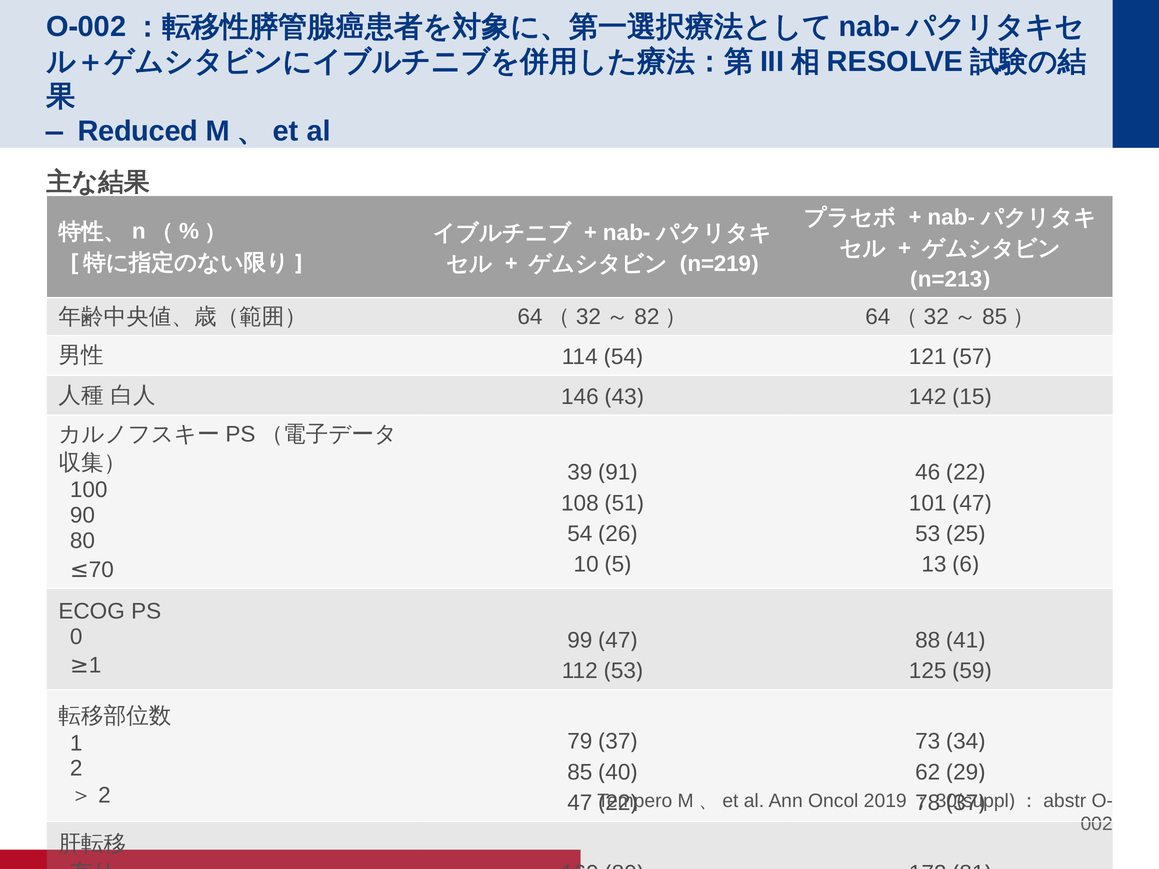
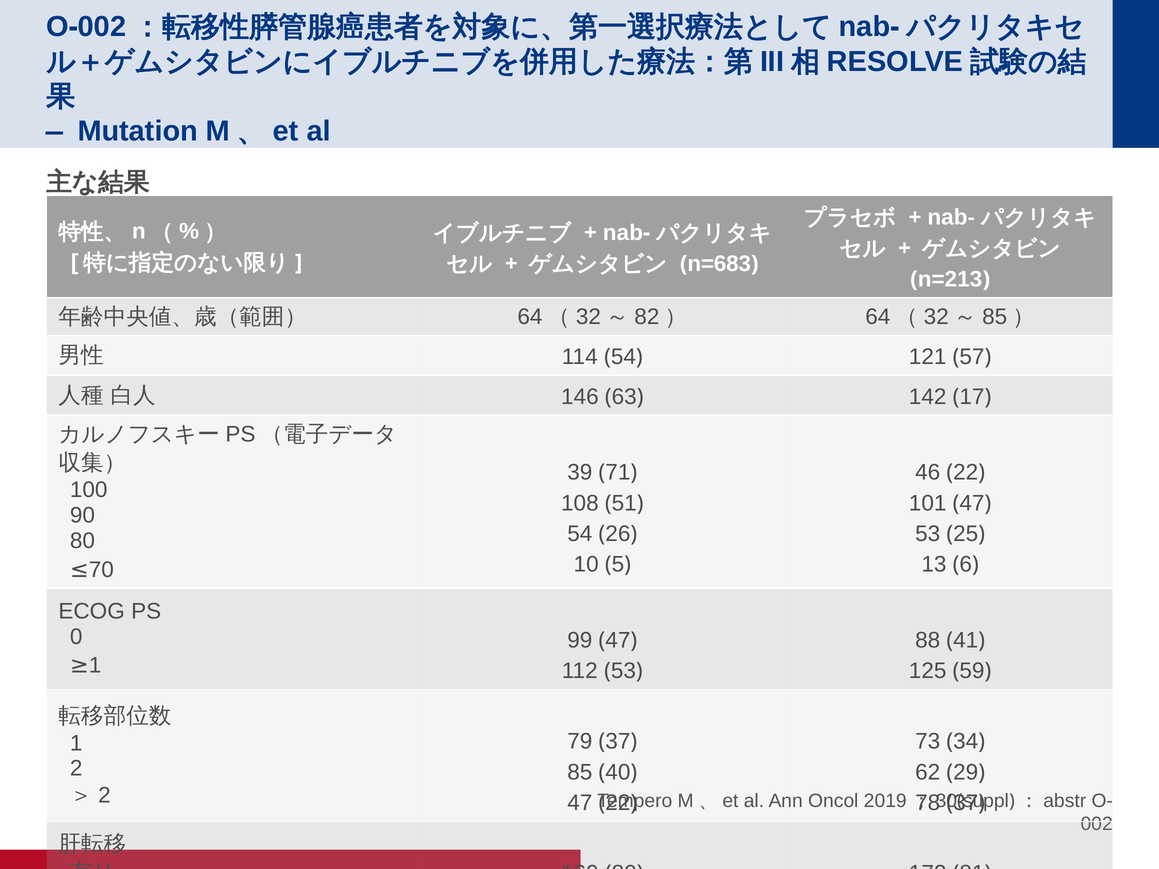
Reduced: Reduced -> Mutation (138, 131)
n=219: n=219 -> n=683 (719, 264)
43: 43 -> 63 (624, 397)
15: 15 -> 17 (972, 397)
91: 91 -> 71 (618, 473)
